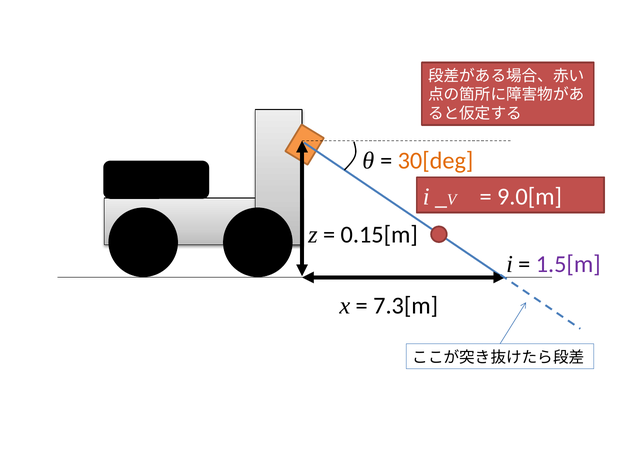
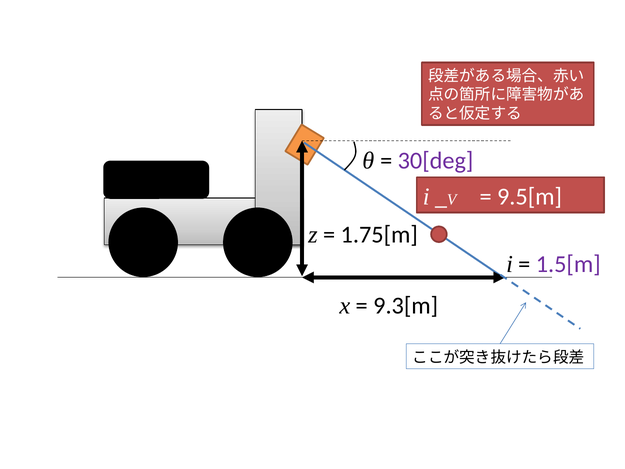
30[deg colour: orange -> purple (436, 161)
9.0[m: 9.0[m -> 9.5[m (530, 196)
0.15[m: 0.15[m -> 1.75[m (379, 235)
7.3[m: 7.3[m -> 9.3[m (406, 306)
